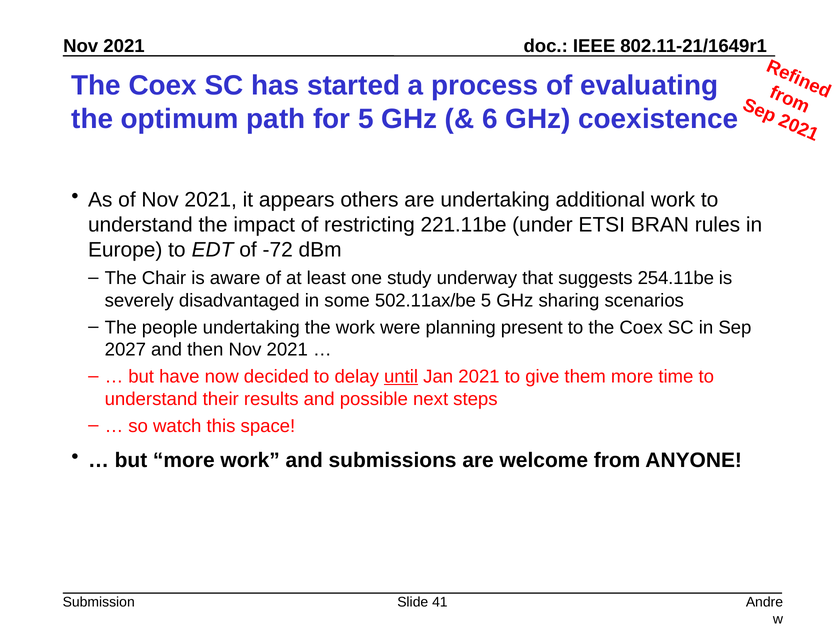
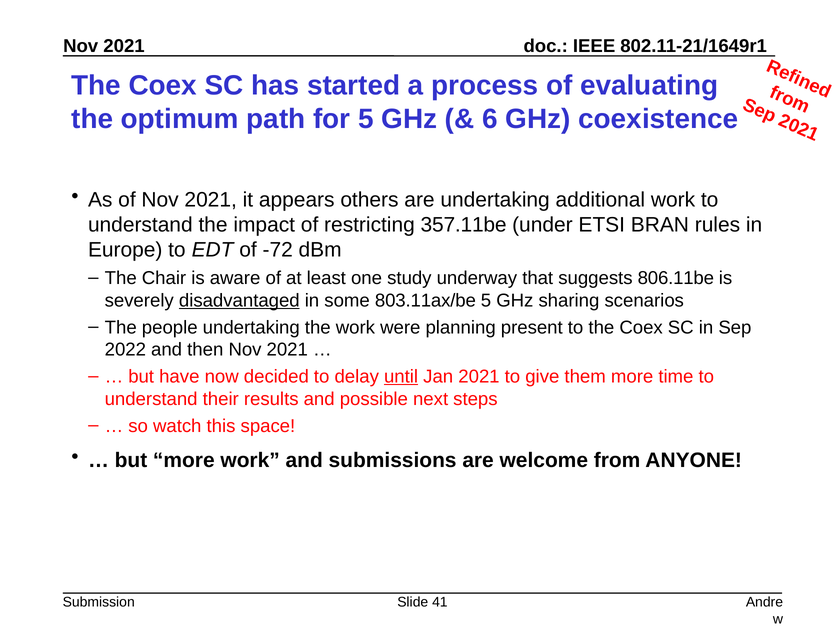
221.11be: 221.11be -> 357.11be (464, 225)
254.11be: 254.11be -> 806.11be (676, 278)
disadvantaged underline: none -> present (239, 301)
502.11ax/be: 502.11ax/be -> 803.11ax/be (425, 301)
2027: 2027 -> 2022 (125, 350)
